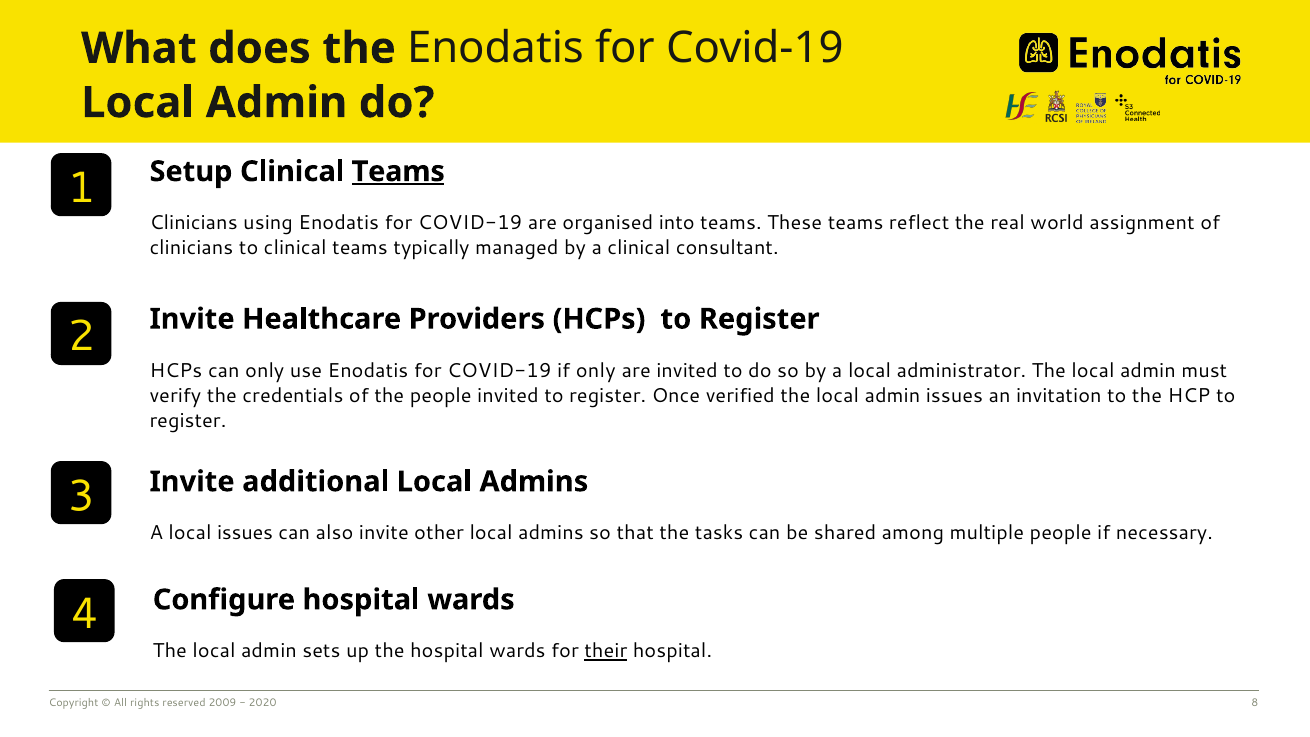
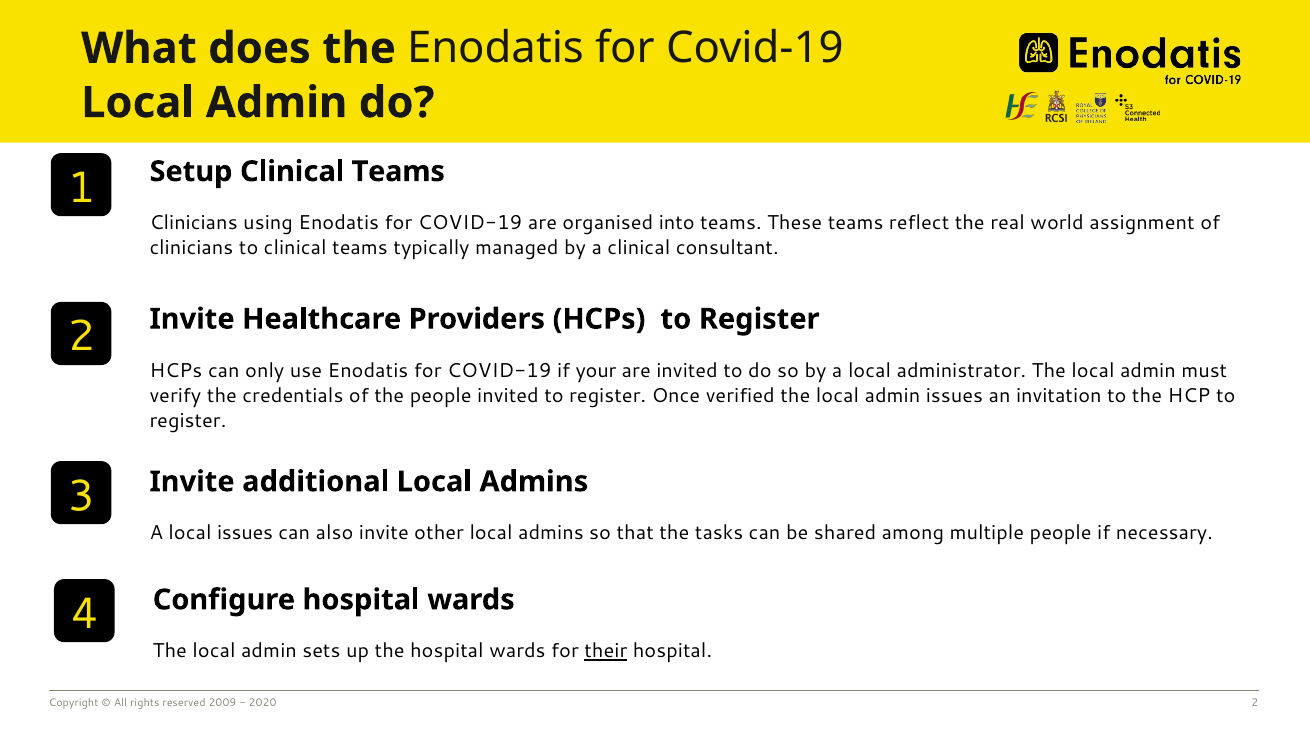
Teams underline: present -> none (398, 172)
if only: only -> your (596, 371)
2020 8: 8 -> 2 (1255, 703)
